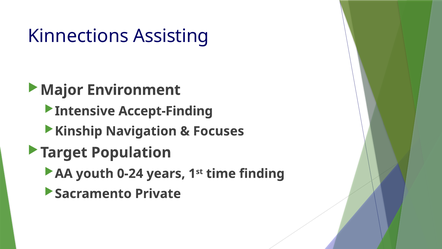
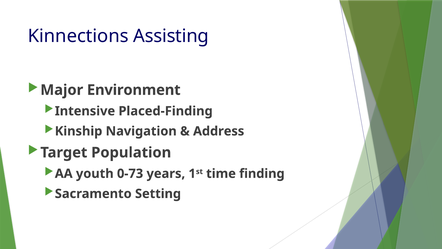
Accept-Finding: Accept-Finding -> Placed-Finding (166, 111)
Focuses: Focuses -> Address (219, 131)
0-24: 0-24 -> 0-73 (130, 173)
Private: Private -> Setting (158, 193)
